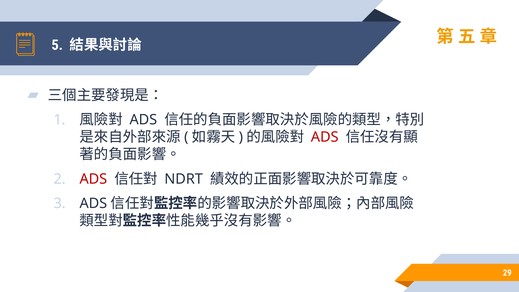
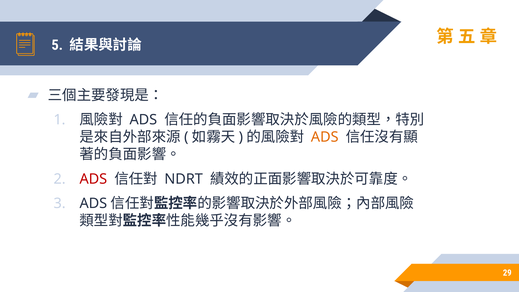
ADS colour: red -> orange (325, 137)
